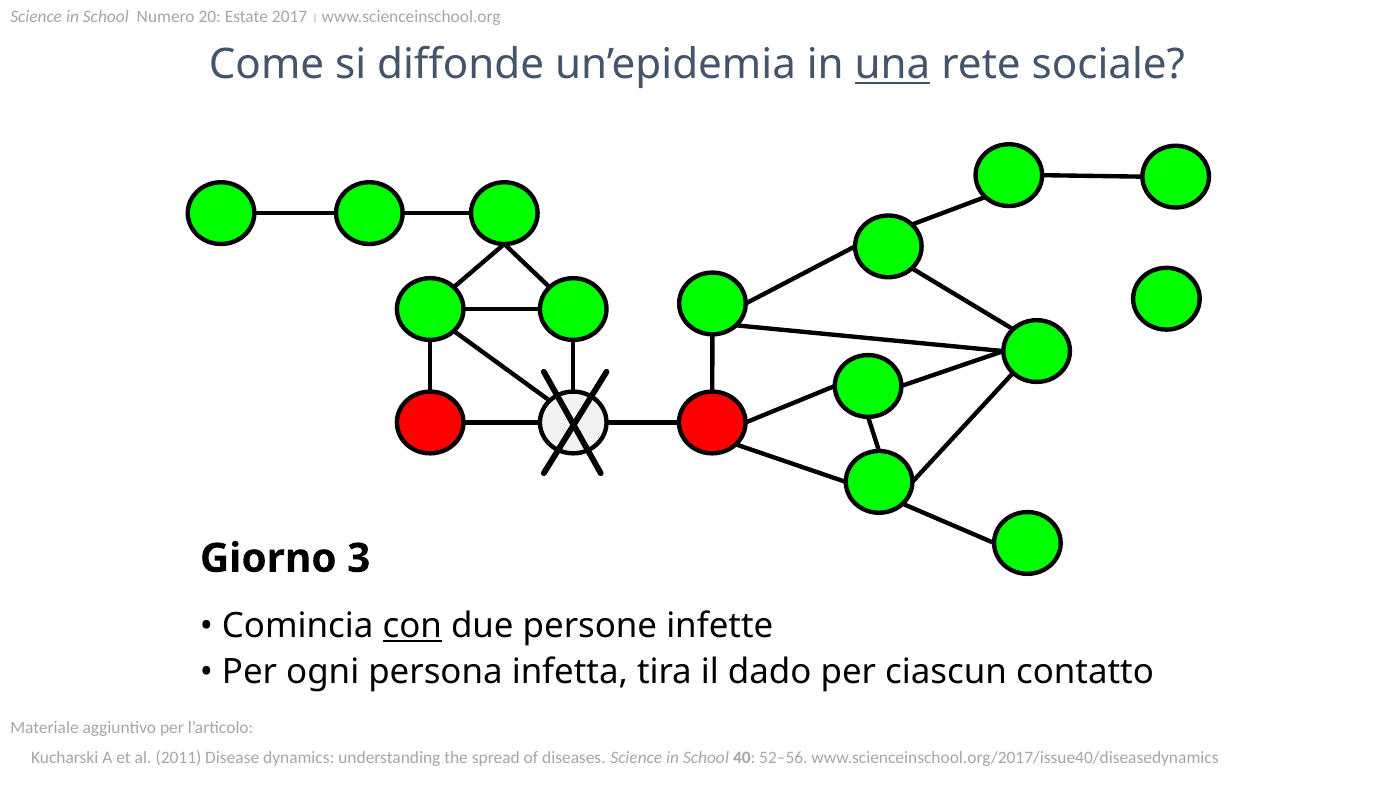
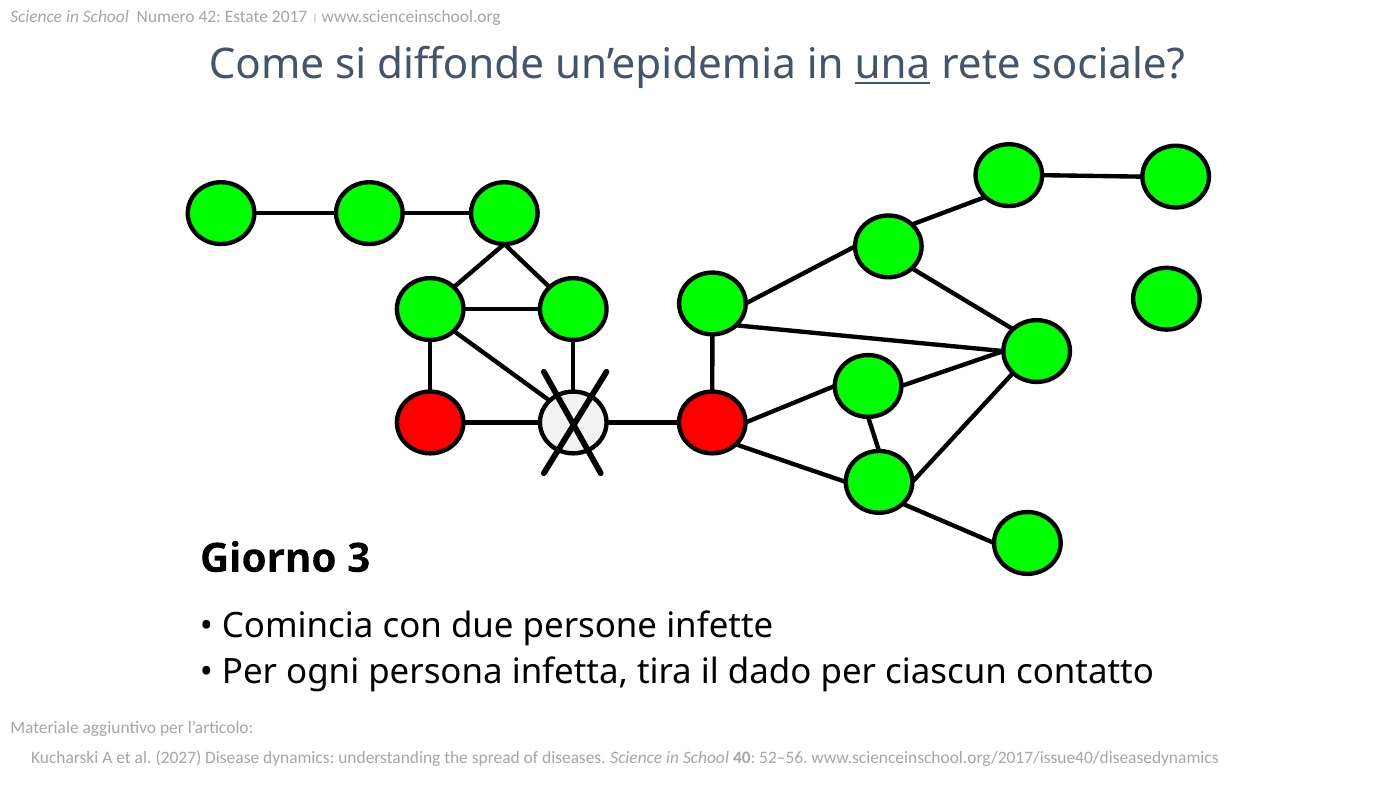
20: 20 -> 42 (210, 17)
con underline: present -> none (412, 626)
2011: 2011 -> 2027 (178, 757)
